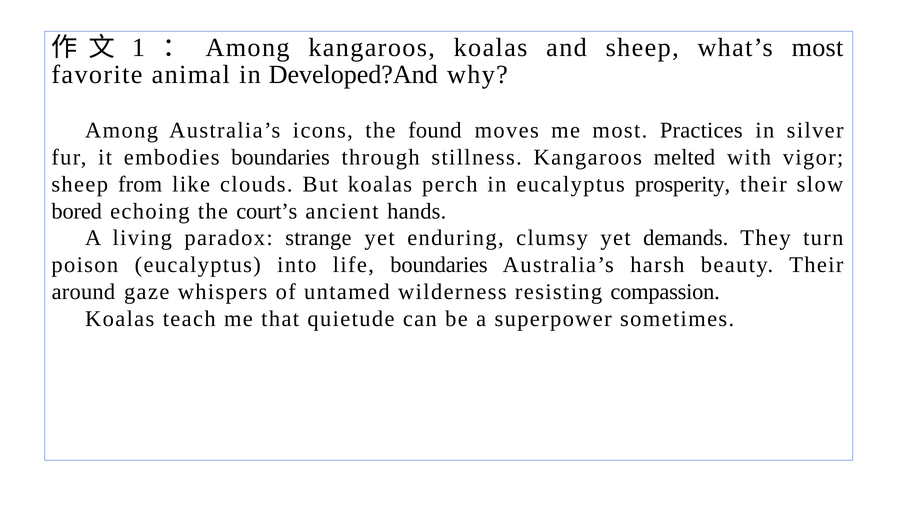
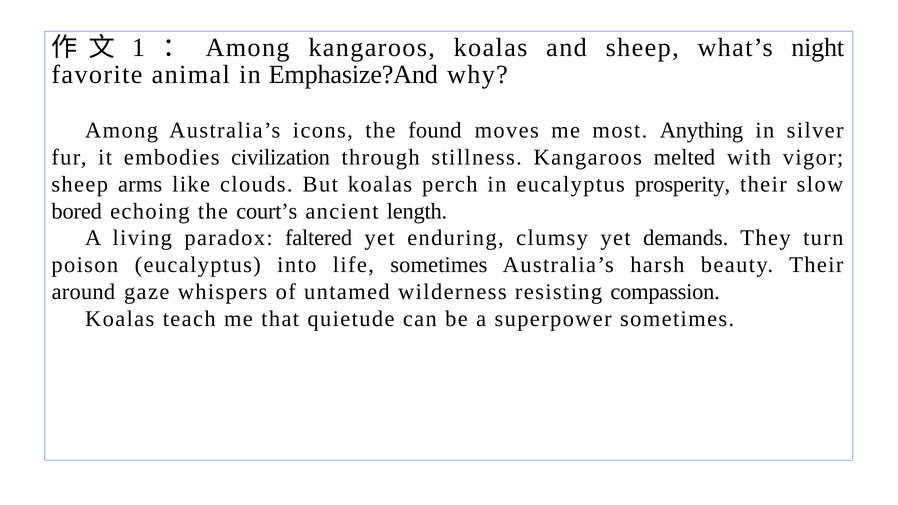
what’s most: most -> night (818, 48)
Developed?And: Developed?And -> Emphasize?And (353, 74)
Practices: Practices -> Anything (701, 130)
embodies boundaries: boundaries -> civilization (281, 157)
from: from -> arms (140, 184)
hands: hands -> length (417, 211)
strange: strange -> faltered (319, 238)
life boundaries: boundaries -> sometimes (439, 265)
